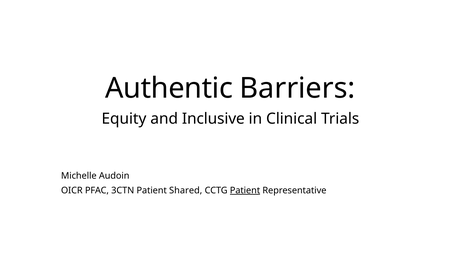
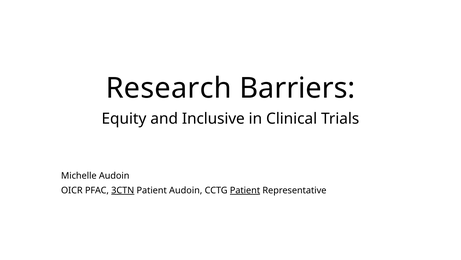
Authentic: Authentic -> Research (169, 88)
3CTN underline: none -> present (123, 190)
Patient Shared: Shared -> Audoin (186, 190)
